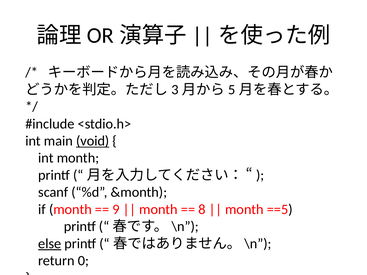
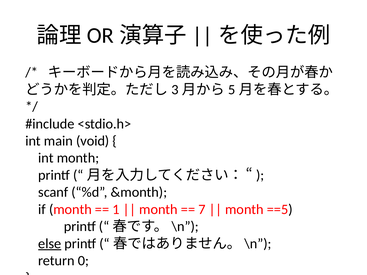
void underline: present -> none (93, 141)
9: 9 -> 1 (116, 210)
8: 8 -> 7 (202, 210)
